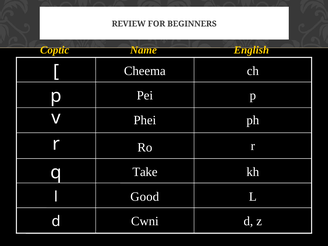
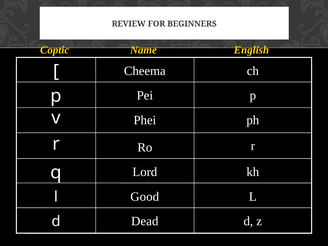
Take: Take -> Lord (145, 172)
Cwni: Cwni -> Dead (145, 221)
